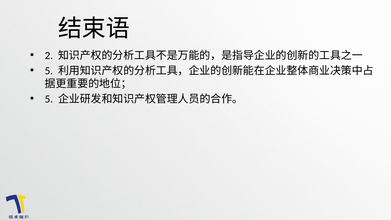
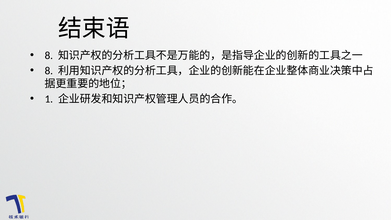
2: 2 -> 8 (49, 55)
5: 5 -> 8 (49, 71)
5: 5 -> 1 (49, 99)
